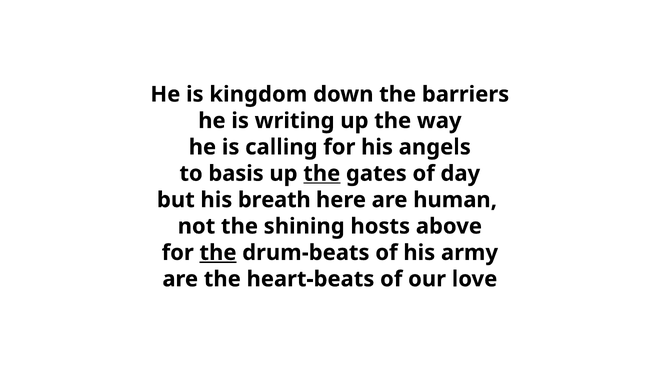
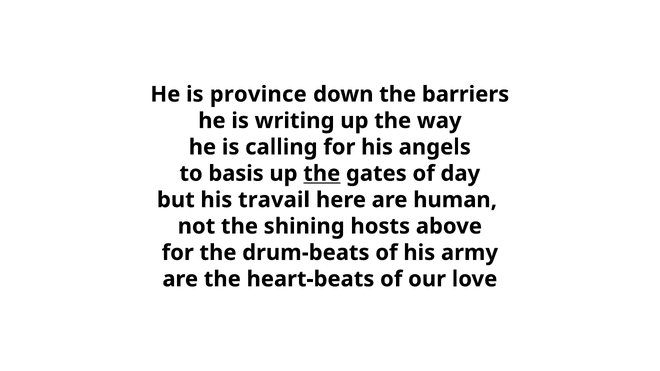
kingdom: kingdom -> province (258, 94)
breath: breath -> travail (274, 200)
the underline: present -> none (218, 253)
